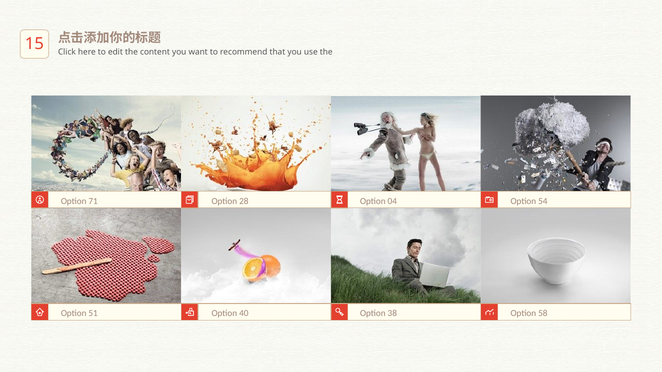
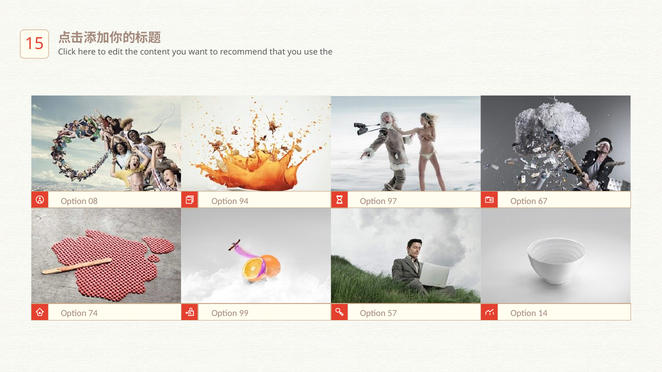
71: 71 -> 08 (93, 201)
28: 28 -> 94 (244, 201)
04: 04 -> 97 (392, 201)
54: 54 -> 67 (543, 201)
51: 51 -> 74 (93, 313)
40: 40 -> 99 (244, 313)
38: 38 -> 57 (392, 313)
58: 58 -> 14 (543, 313)
